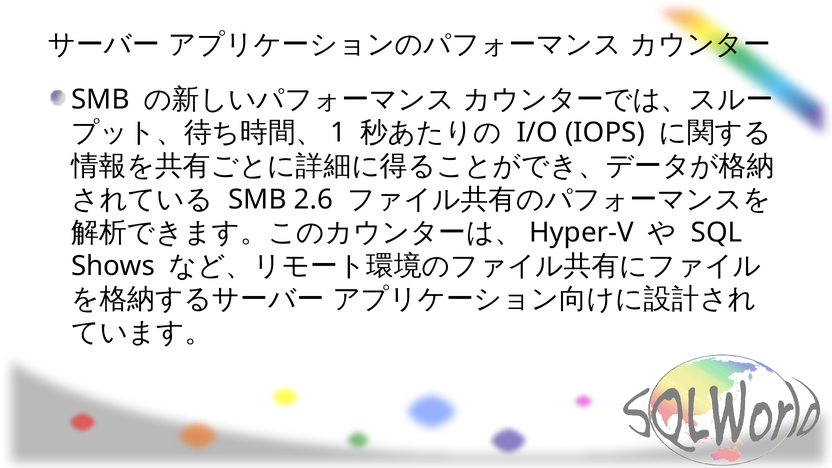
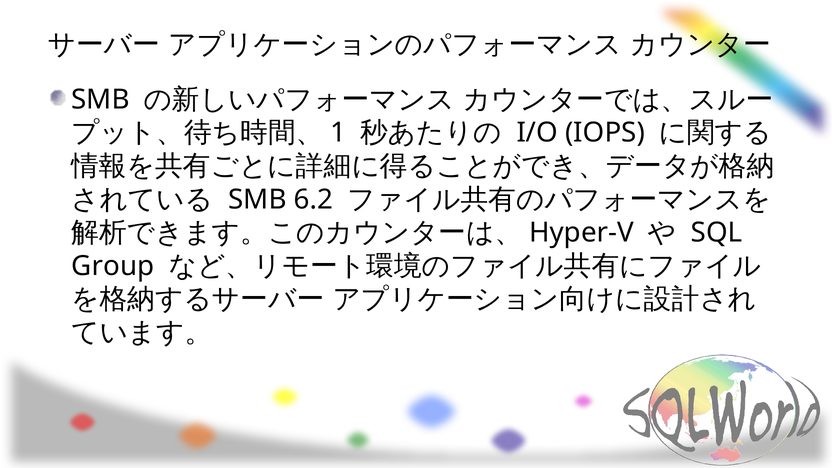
2.6: 2.6 -> 6.2 (313, 199)
Shows: Shows -> Group (113, 266)
